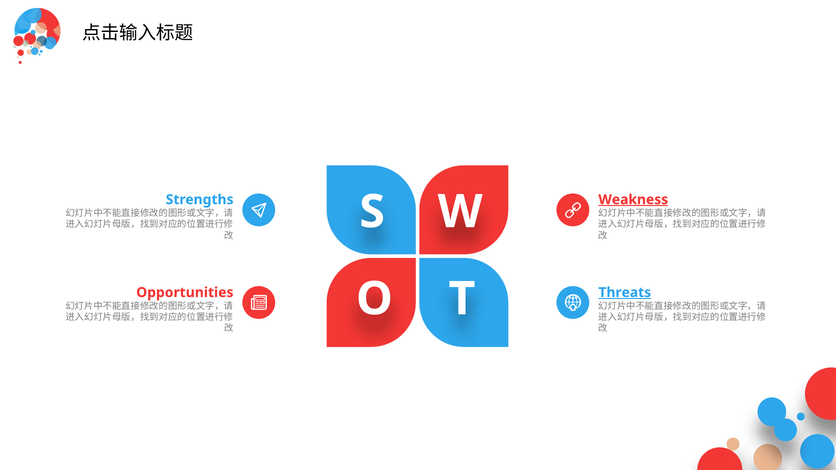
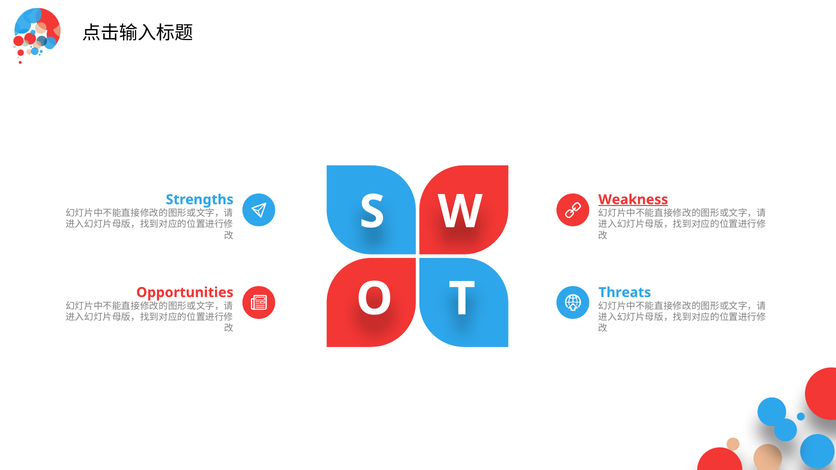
Threats underline: present -> none (625, 293)
